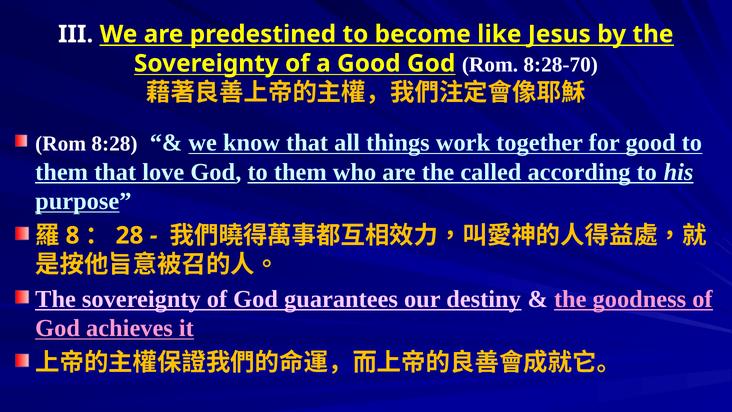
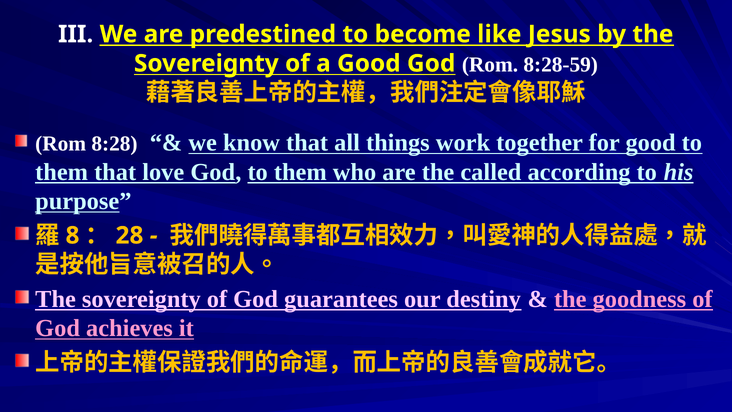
8:28-70: 8:28-70 -> 8:28-59 (561, 64)
